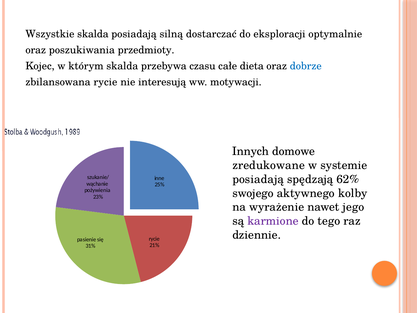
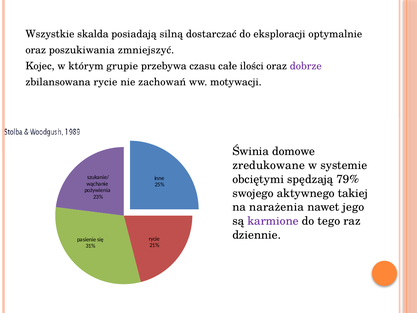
przedmioty: przedmioty -> zmniejszyć (146, 50)
którym skalda: skalda -> grupie (122, 66)
dieta: dieta -> ilości (252, 66)
dobrze colour: blue -> purple (306, 66)
interesują: interesują -> zachowań (162, 82)
Innych: Innych -> Świnia (251, 151)
posiadają: posiadają -> obciętymi (258, 179)
62%: 62% -> 79% (348, 179)
kolby: kolby -> takiej (353, 193)
wyrażenie: wyrażenie -> narażenia (277, 207)
